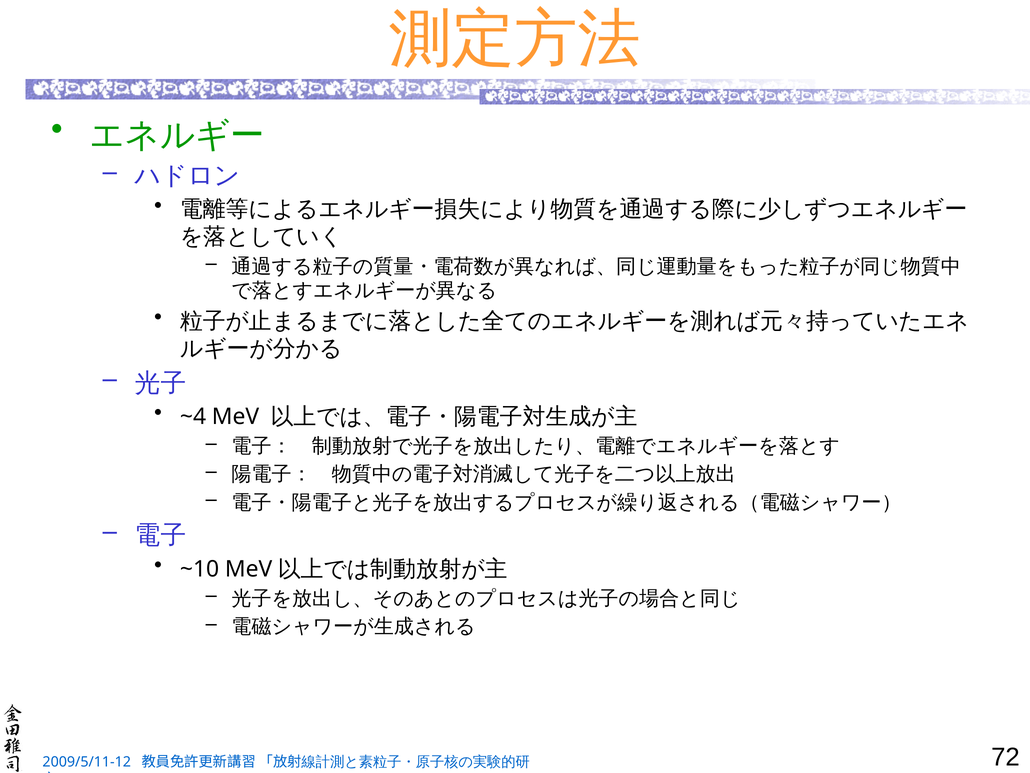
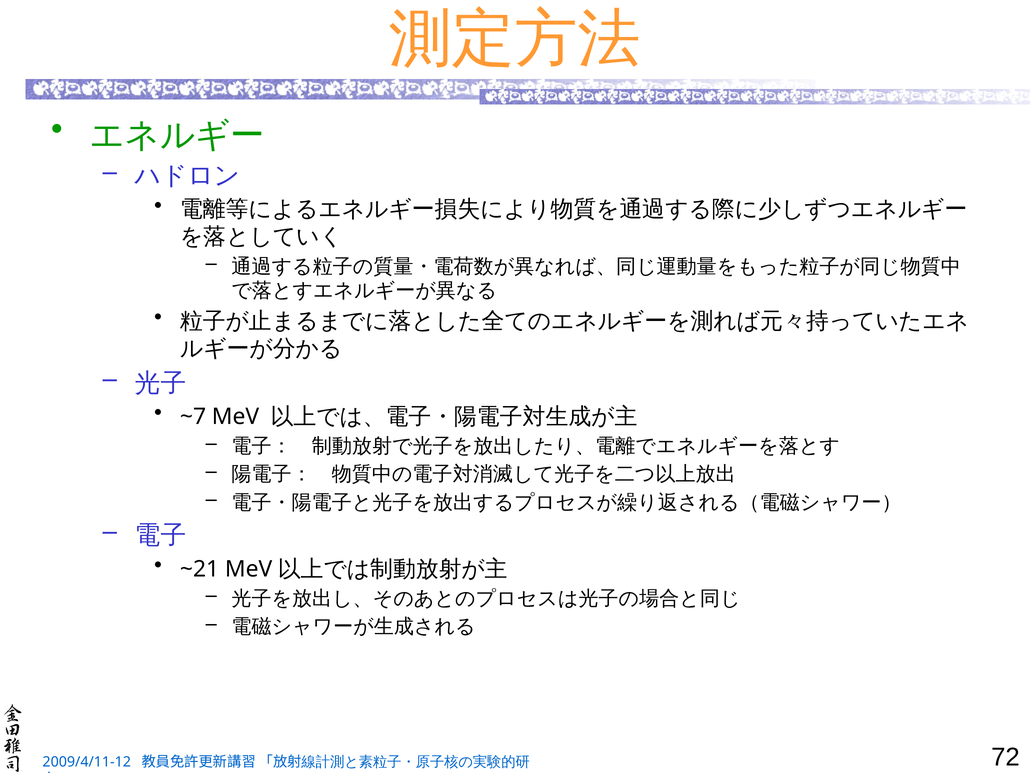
~4: ~4 -> ~7 (193, 416)
~10: ~10 -> ~21 (200, 569)
2009/5/11-12: 2009/5/11-12 -> 2009/4/11-12 (87, 761)
